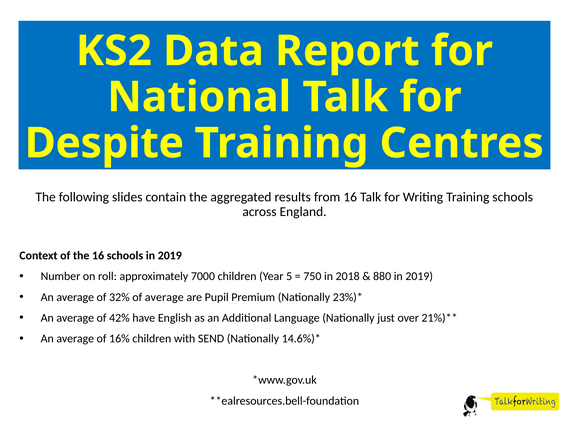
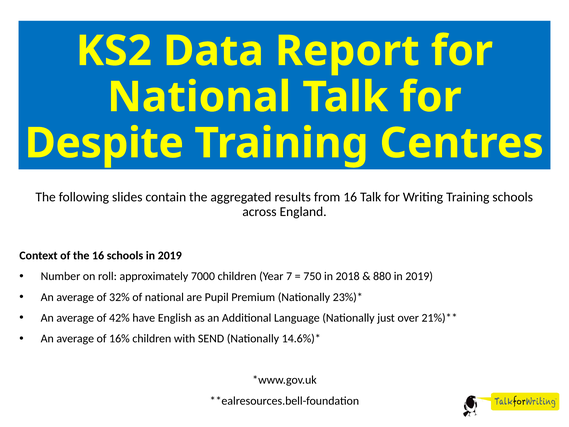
5: 5 -> 7 (289, 276)
of average: average -> national (164, 297)
